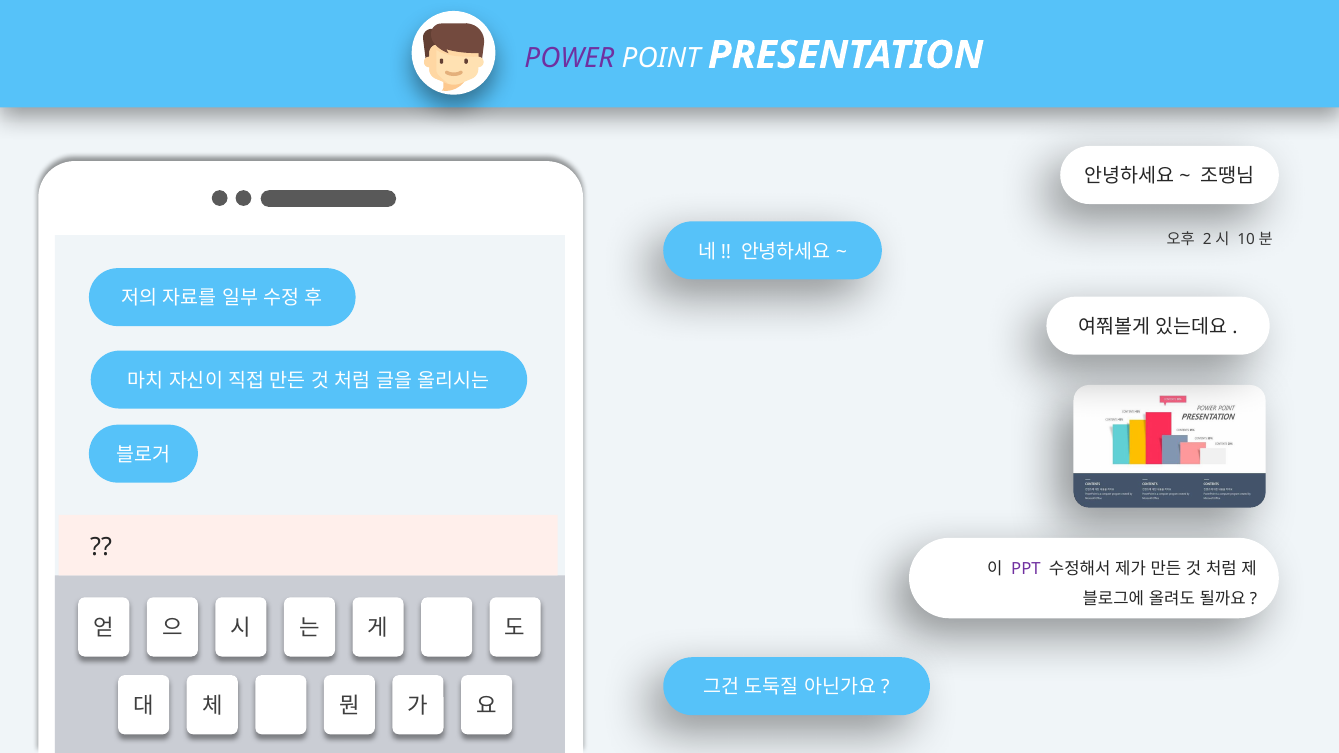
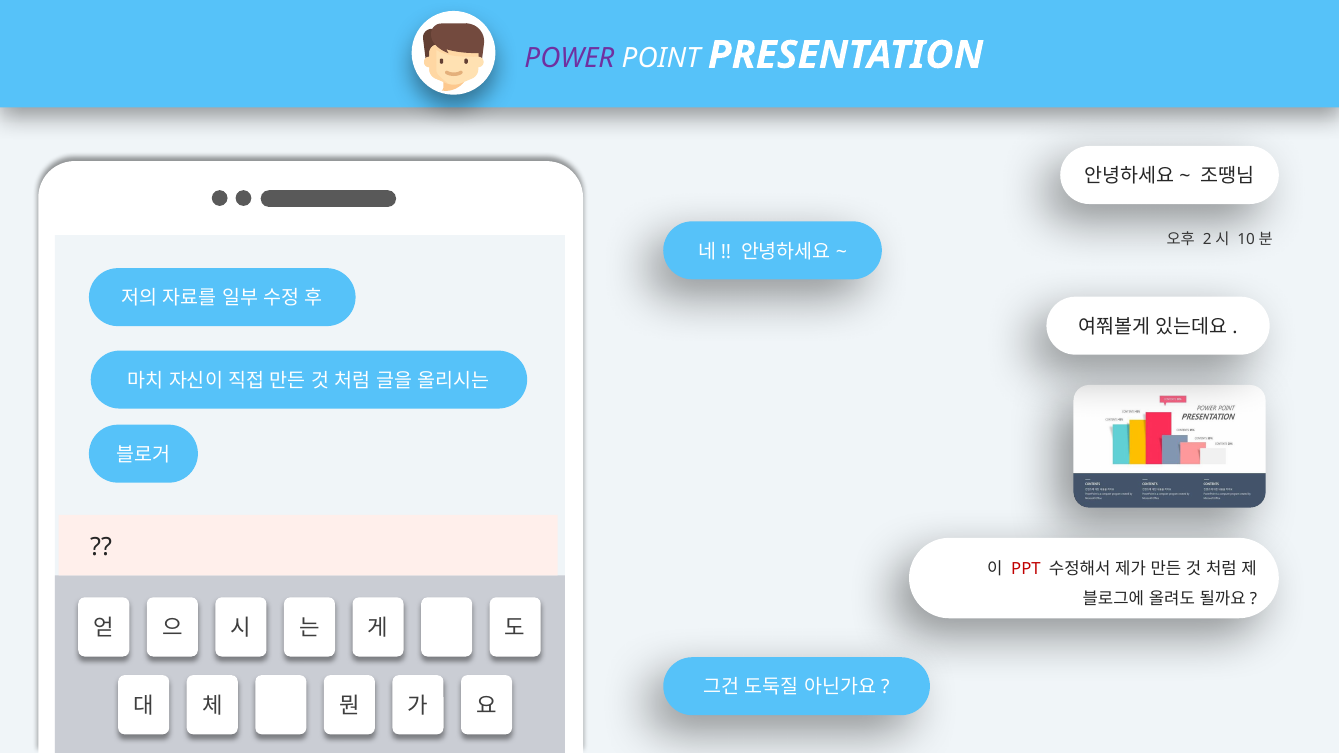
PPT colour: purple -> red (1026, 569)
